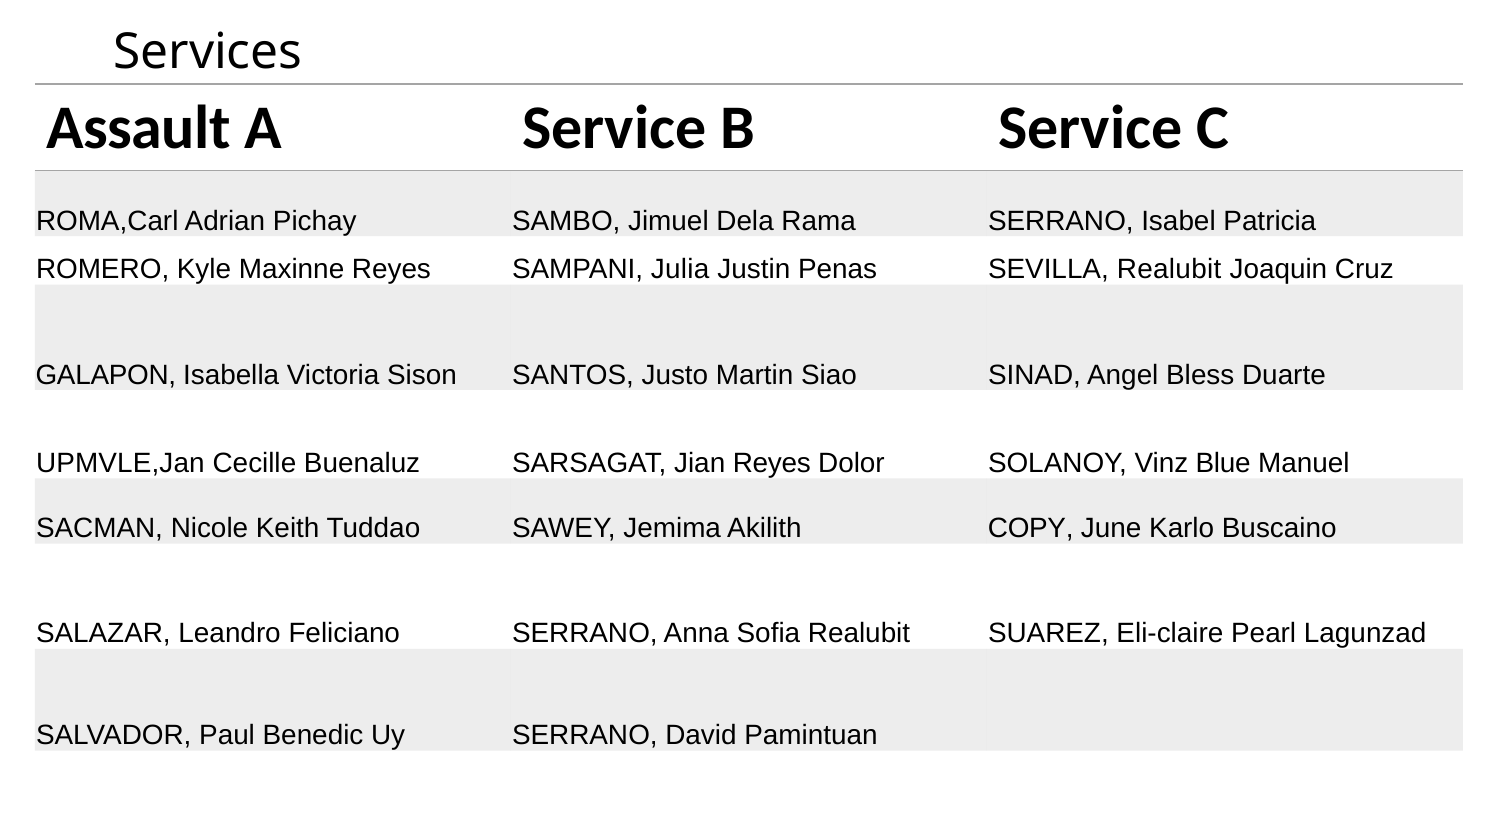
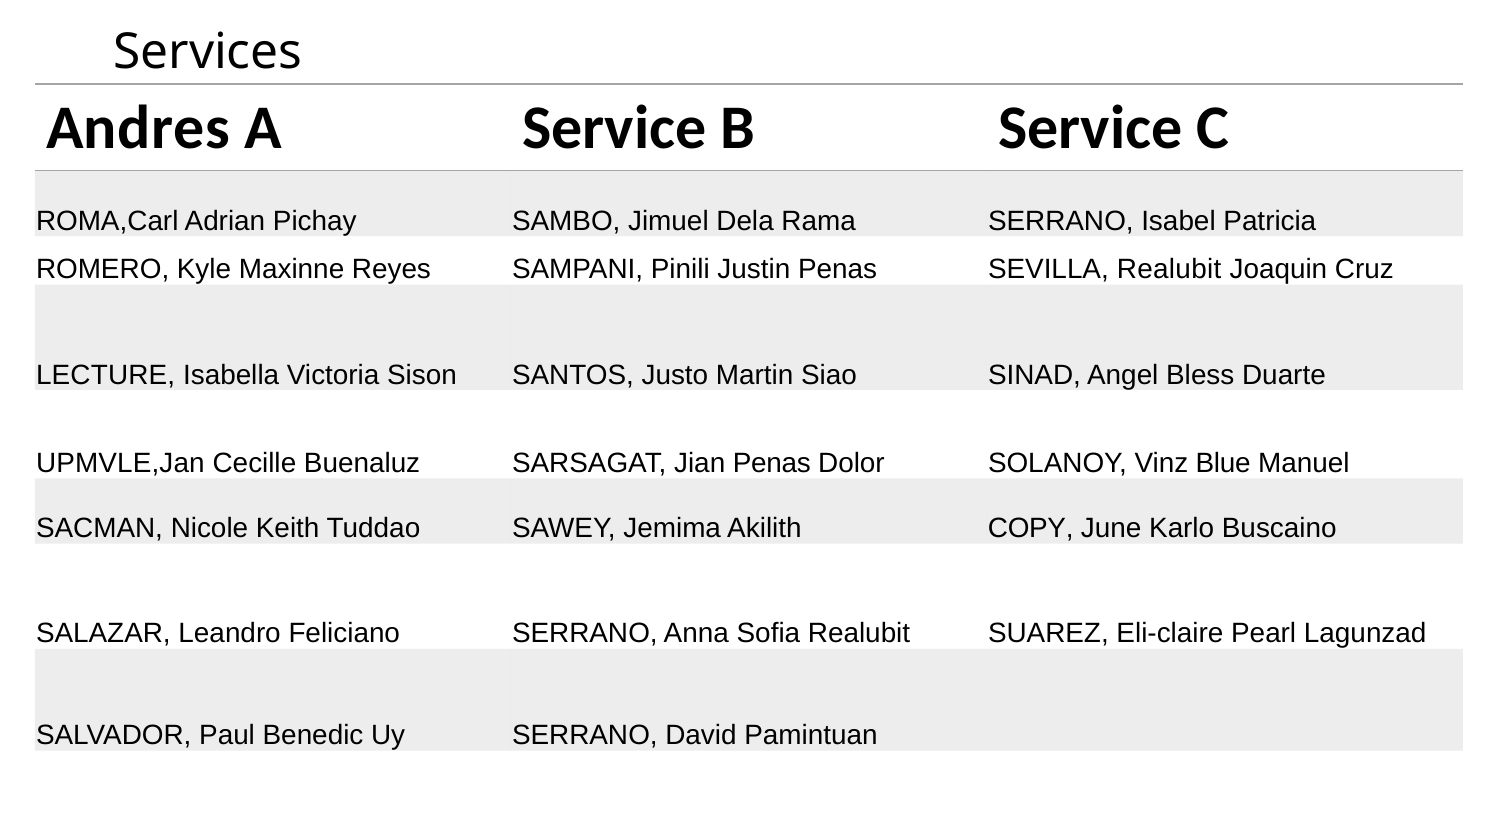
Assault: Assault -> Andres (138, 128)
Julia: Julia -> Pinili (680, 270)
GALAPON: GALAPON -> LECTURE (106, 375)
Jian Reyes: Reyes -> Penas (772, 463)
